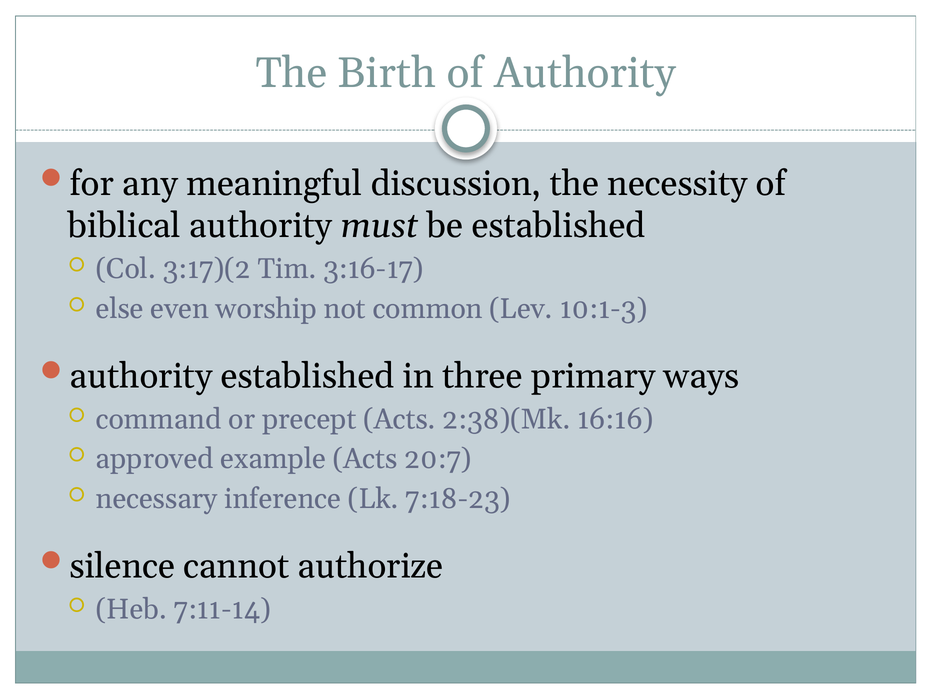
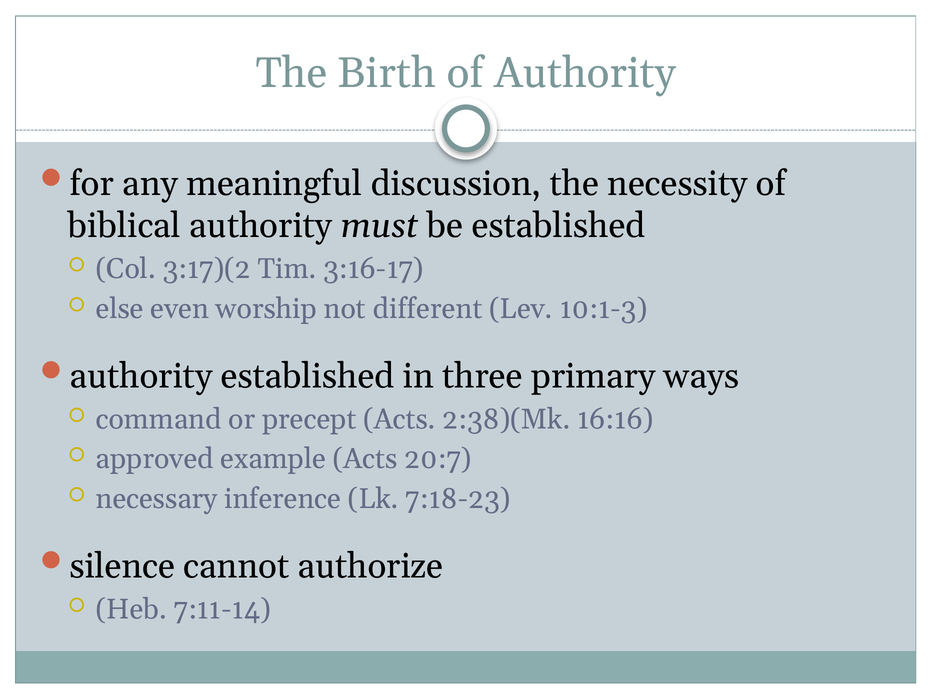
common: common -> different (428, 309)
